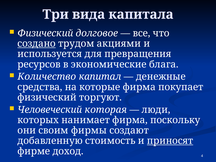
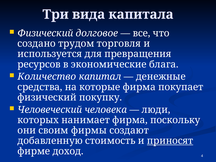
создано underline: present -> none (37, 44)
акциями: акциями -> торговля (119, 44)
торгуют: торгуют -> покупку (100, 97)
которая: которая -> человека (106, 110)
